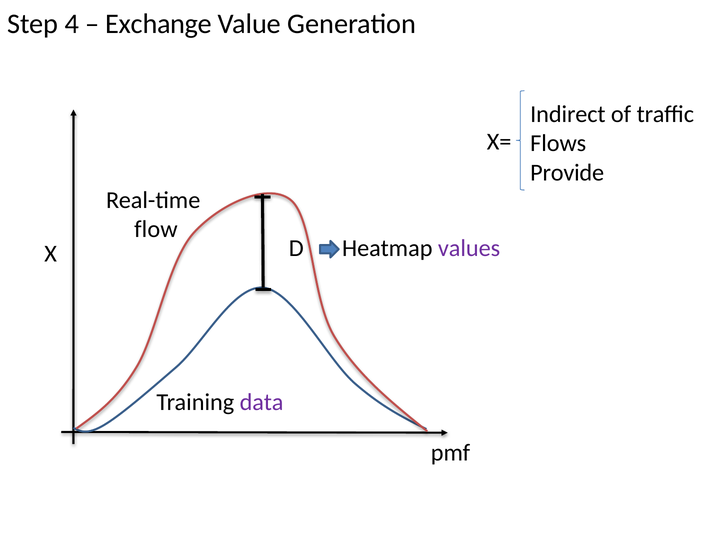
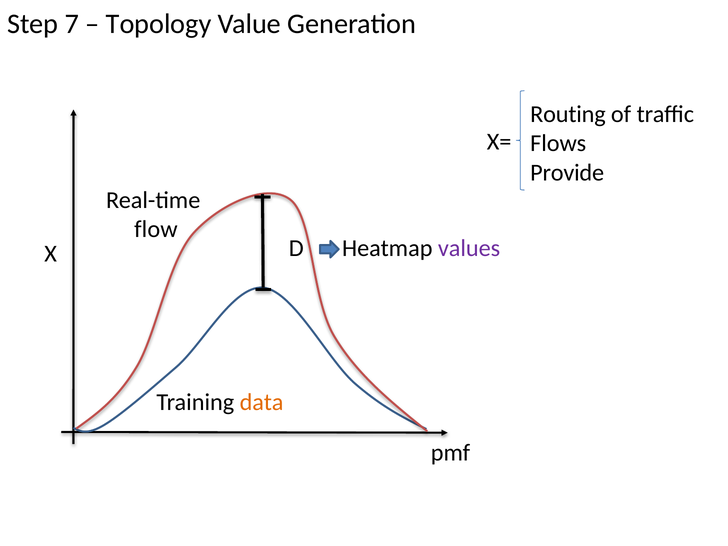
4: 4 -> 7 (72, 24)
Exchange: Exchange -> Topology (159, 24)
Indirect: Indirect -> Routing (568, 114)
data colour: purple -> orange (262, 402)
